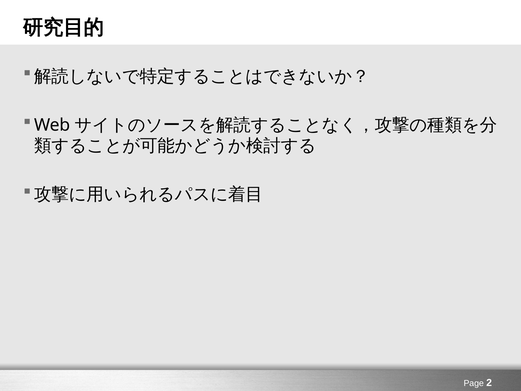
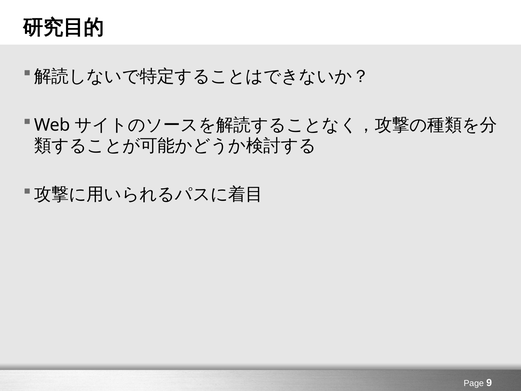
2: 2 -> 9 (489, 383)
